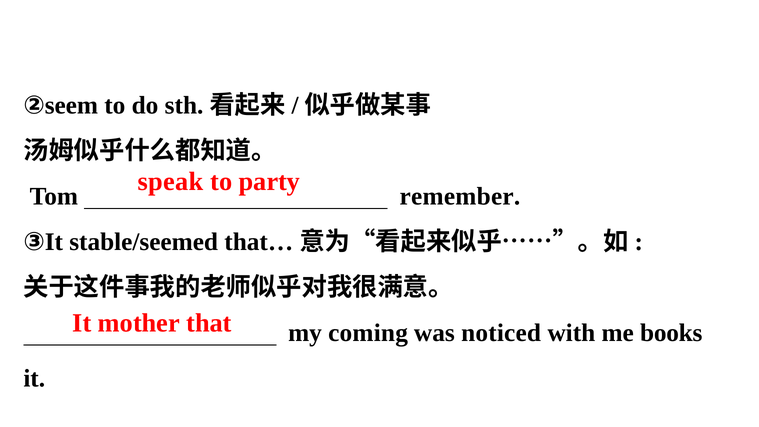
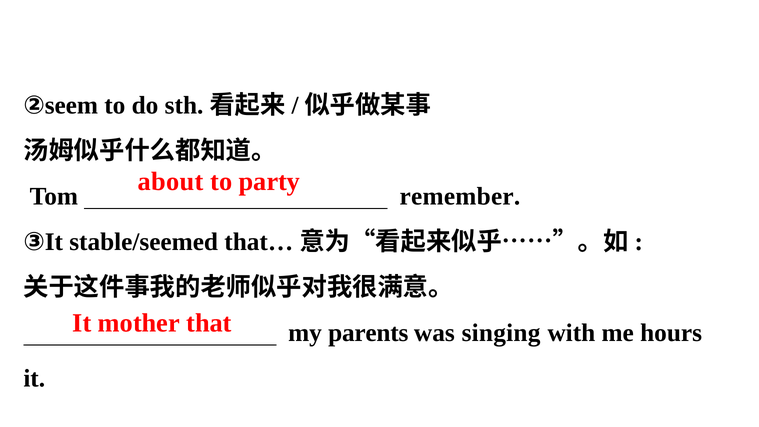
speak: speak -> about (171, 182)
coming: coming -> parents (368, 333)
noticed: noticed -> singing (501, 333)
books: books -> hours (671, 333)
